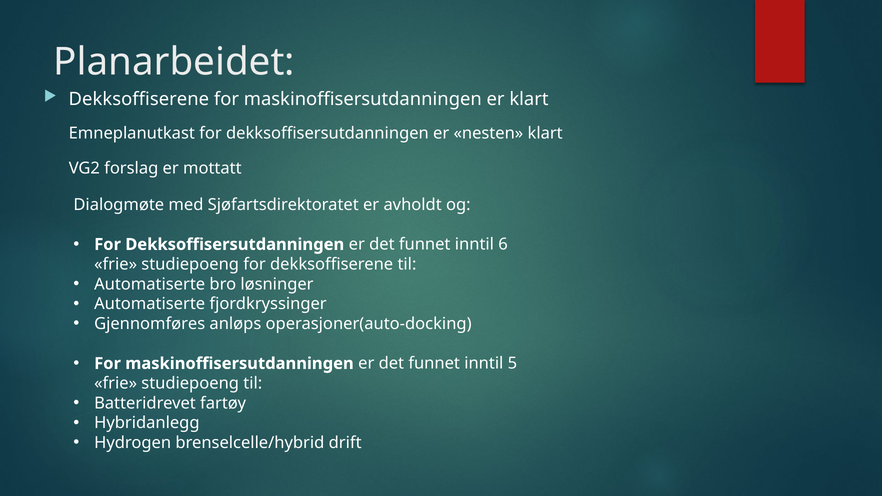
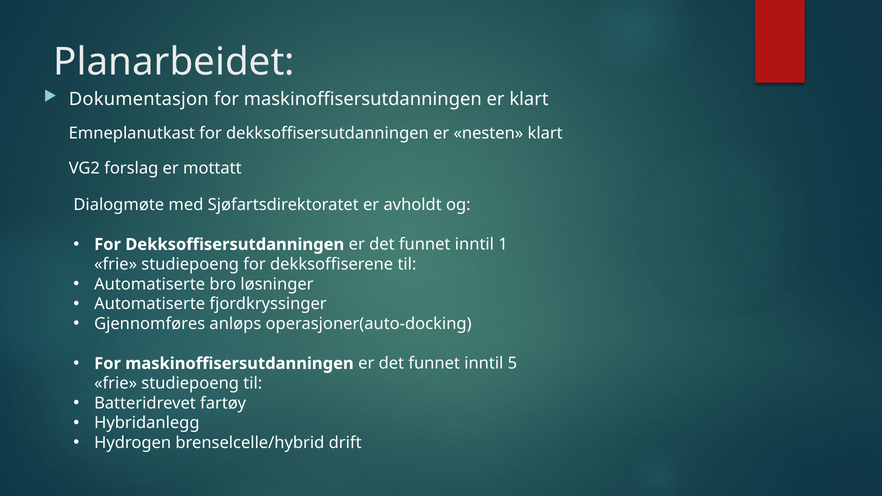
Dekksoffiserene: Dekksoffiserene -> Dokumentasjon (139, 99)
6: 6 -> 1 (503, 245)
